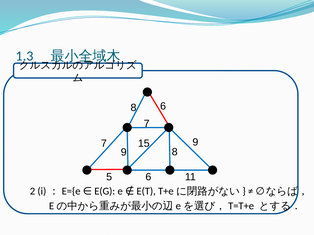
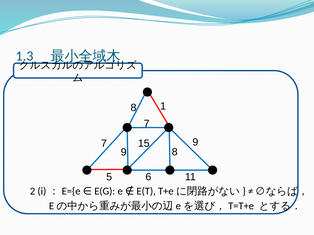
8 6: 6 -> 1 (163, 107)
